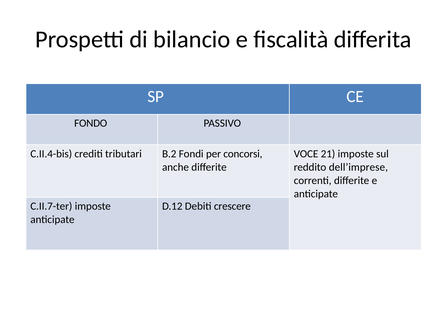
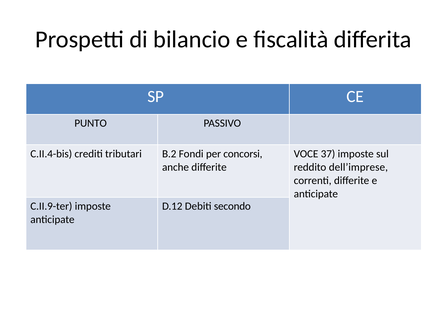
FONDO: FONDO -> PUNTO (91, 123)
21: 21 -> 37 (328, 154)
C.II.7-ter: C.II.7-ter -> C.II.9-ter (51, 206)
crescere: crescere -> secondo (232, 206)
